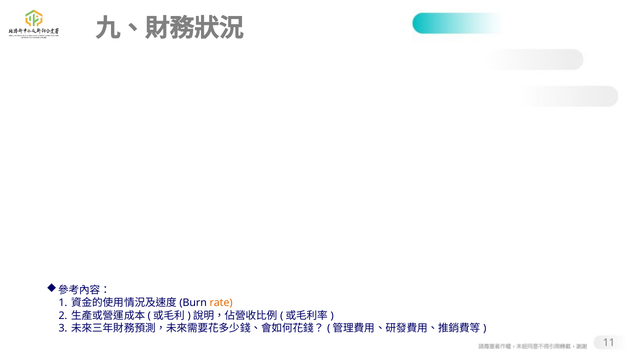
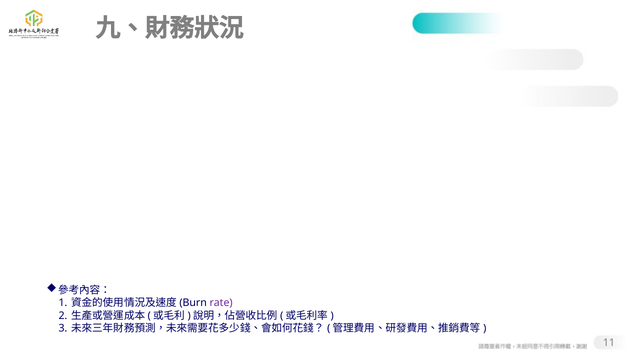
rate colour: orange -> purple (221, 303)
